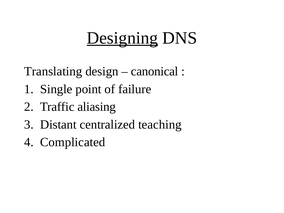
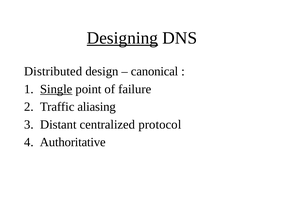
Translating: Translating -> Distributed (53, 71)
Single underline: none -> present (56, 89)
teaching: teaching -> protocol (160, 124)
Complicated: Complicated -> Authoritative (73, 142)
